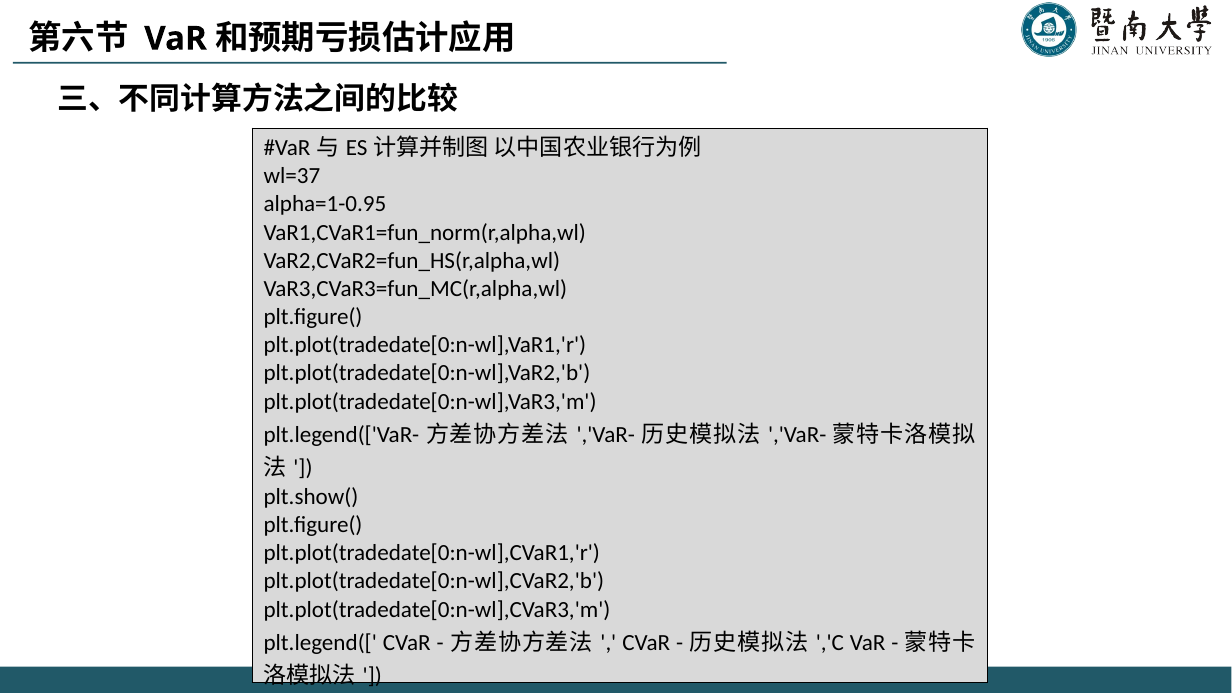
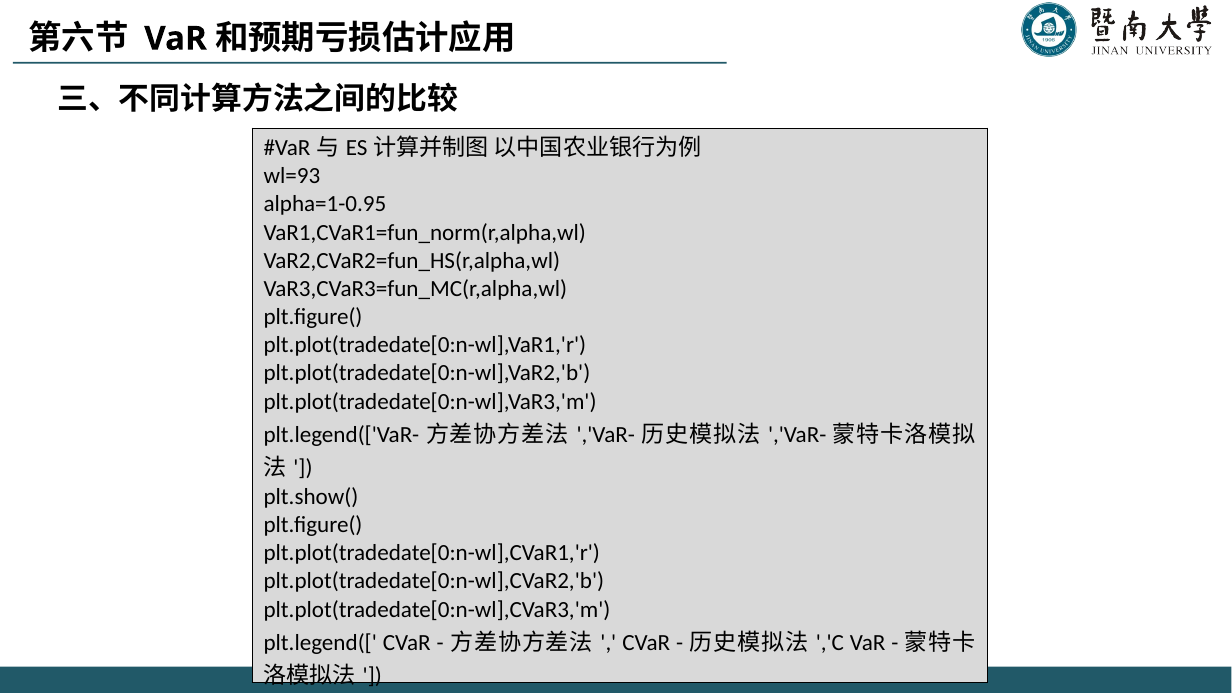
wl=37: wl=37 -> wl=93 (292, 176)
